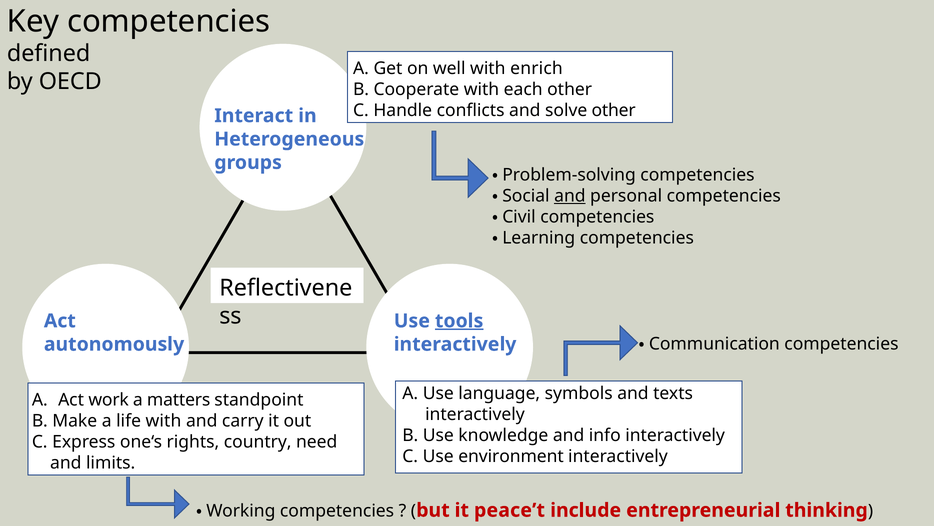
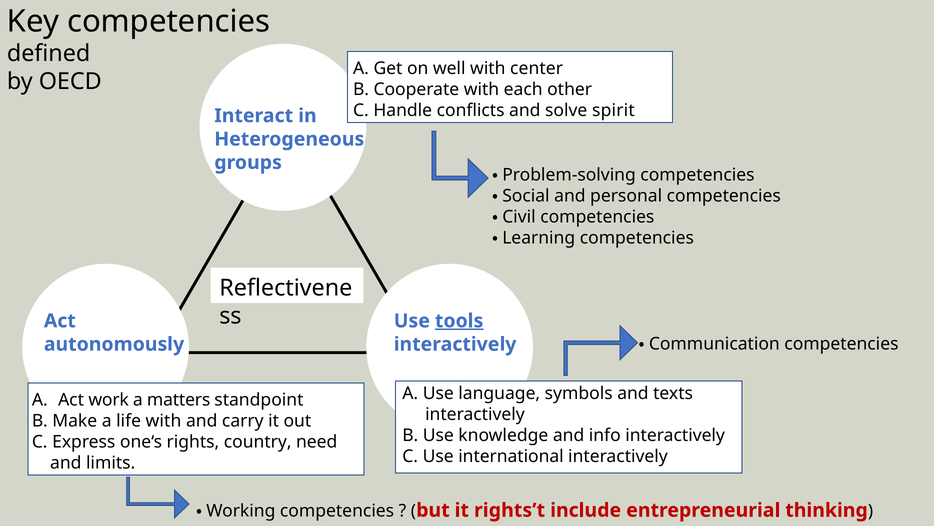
enrich: enrich -> center (537, 68)
solve other: other -> spirit (613, 110)
and underline: present -> none (570, 196)
environment: environment -> international (511, 456)
peace’t: peace’t -> rights’t (510, 510)
